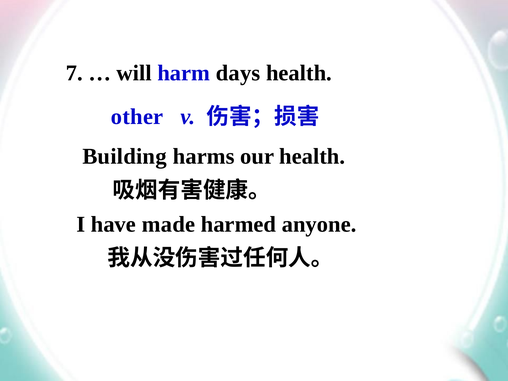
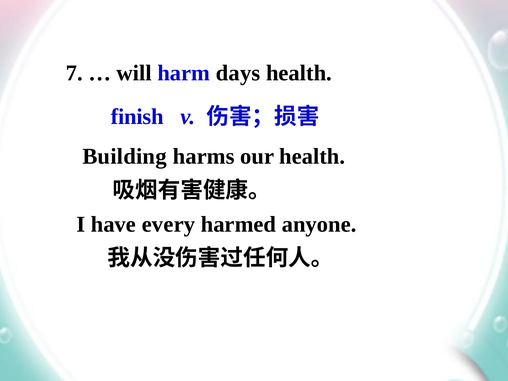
other: other -> finish (137, 117)
made: made -> every (168, 224)
